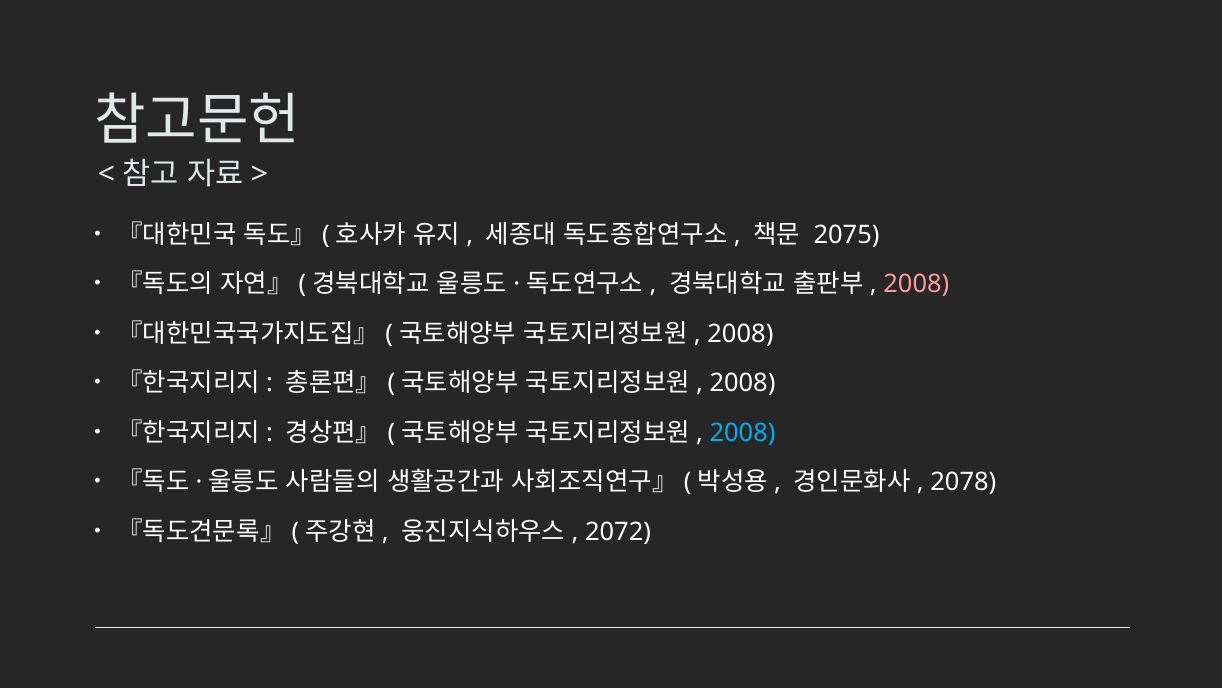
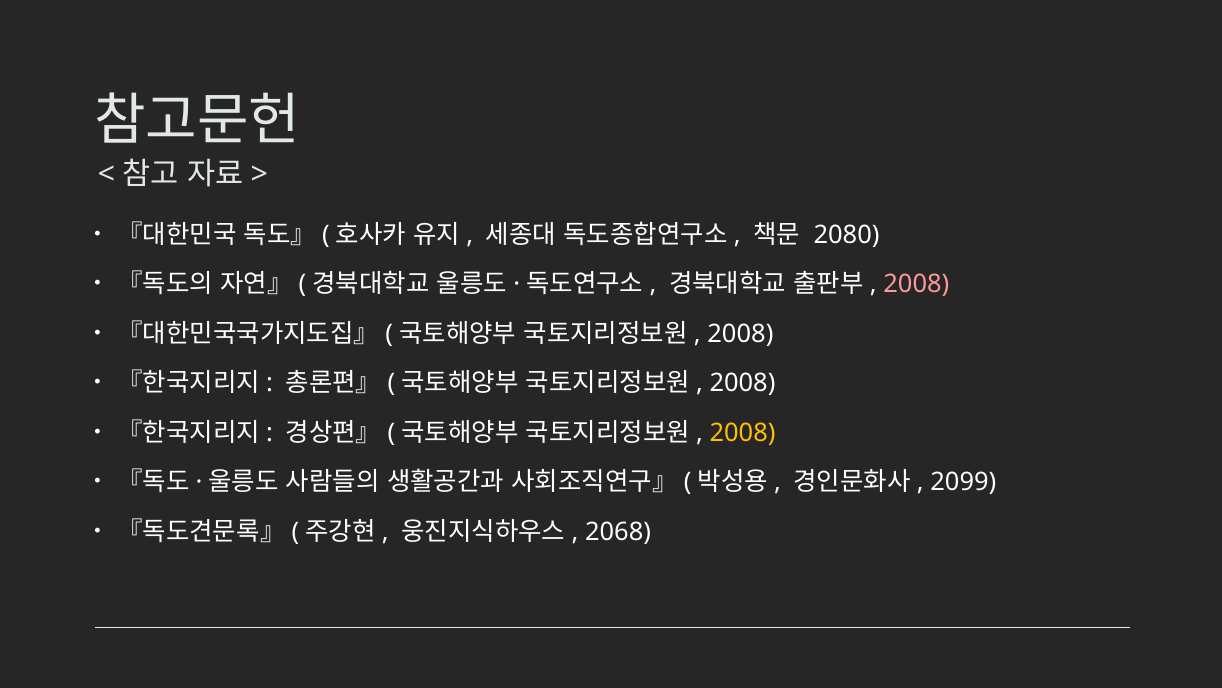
2075: 2075 -> 2080 (847, 235)
2008 colour: light blue -> yellow (743, 433)
2078: 2078 -> 2099 (963, 482)
2072: 2072 -> 2068 (618, 531)
